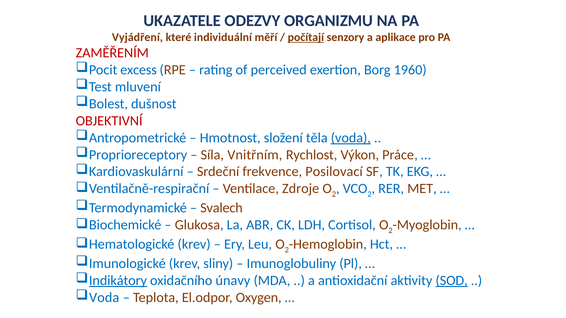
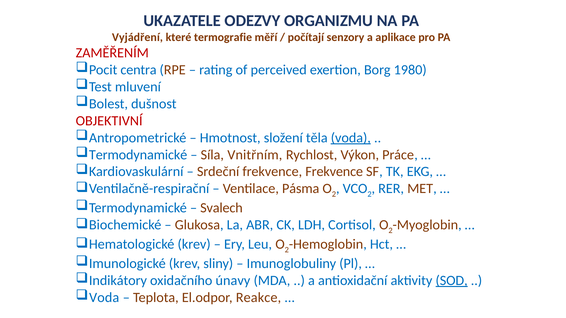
individuální: individuální -> termografie (223, 37)
počítají underline: present -> none (306, 37)
excess: excess -> centra (139, 70)
1960: 1960 -> 1980 (410, 70)
Proprioreceptory: Proprioreceptory -> Termodynamické (138, 155)
frekvence Posilovací: Posilovací -> Frekvence (334, 172)
Zdroje: Zdroje -> Pásma (301, 189)
Indikátory underline: present -> none (118, 281)
Oxygen: Oxygen -> Reakce (258, 298)
